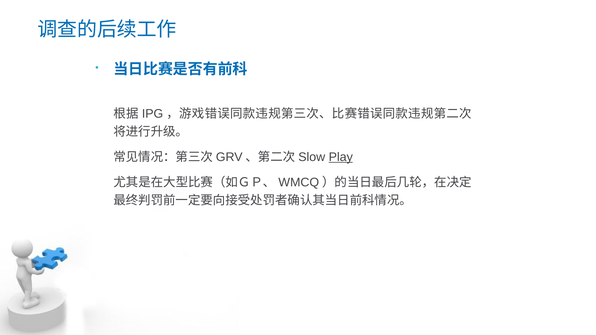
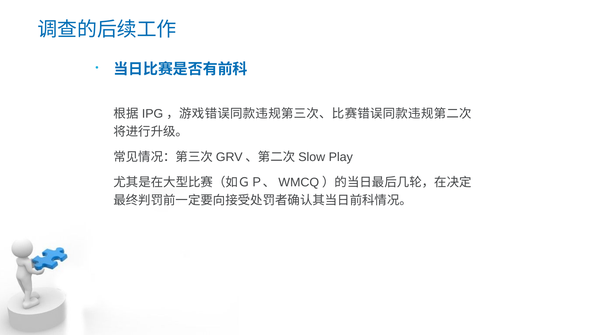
Play underline: present -> none (341, 157)
